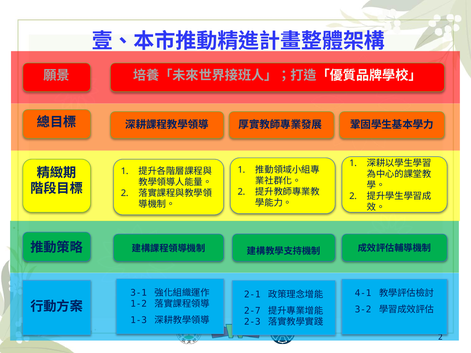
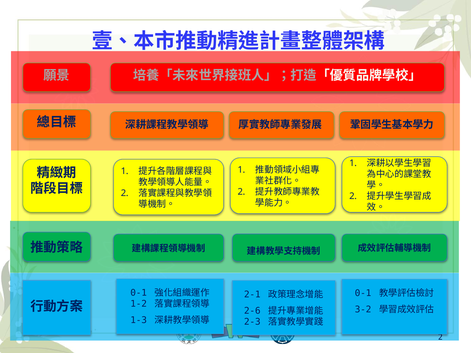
3-1: 3-1 -> 0-1 (139, 293)
4-1: 4-1 -> 0-1 (363, 293)
2-7: 2-7 -> 2-6 (252, 311)
